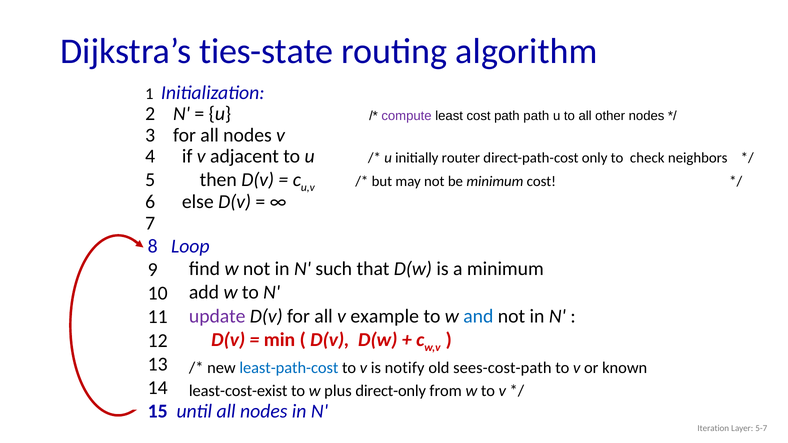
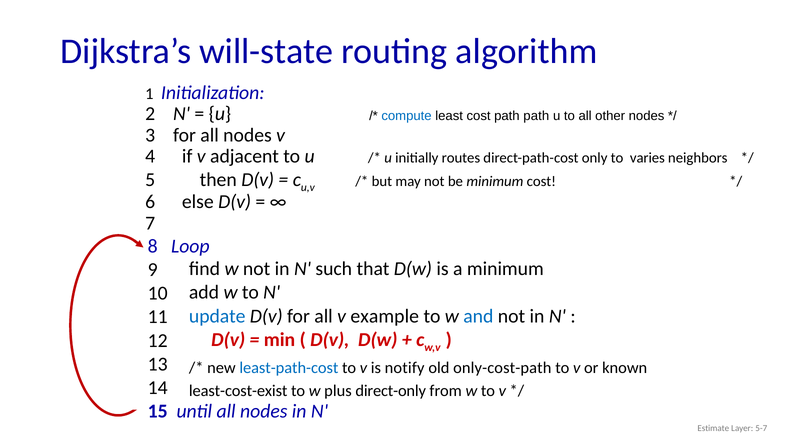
ties-state: ties-state -> will-state (266, 51)
compute colour: purple -> blue (407, 116)
router: router -> routes (461, 158)
check: check -> varies (647, 158)
update colour: purple -> blue (217, 316)
sees-cost-path: sees-cost-path -> only-cost-path (502, 368)
Iteration: Iteration -> Estimate (713, 429)
